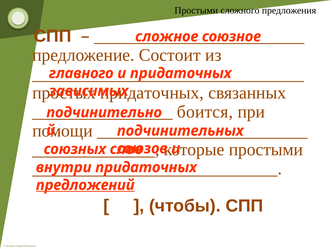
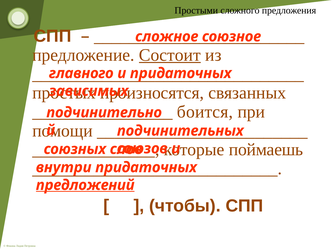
Состоит underline: none -> present (170, 55)
придаточных: придаточных -> произносятся (152, 93)
простыми: простыми -> поймаешь (266, 150)
